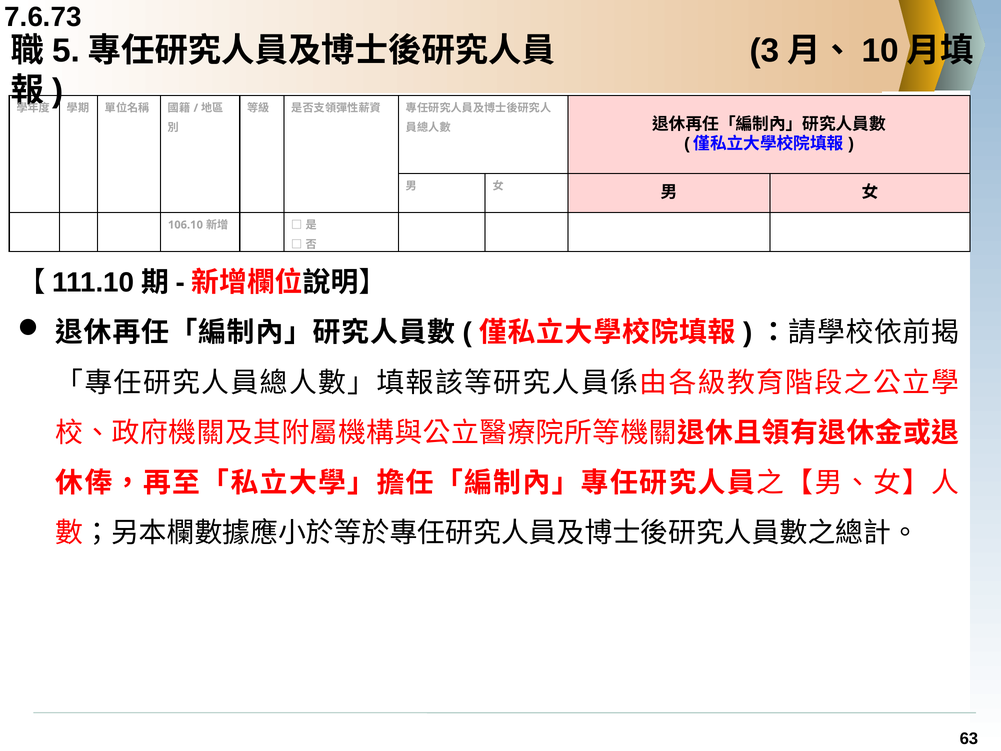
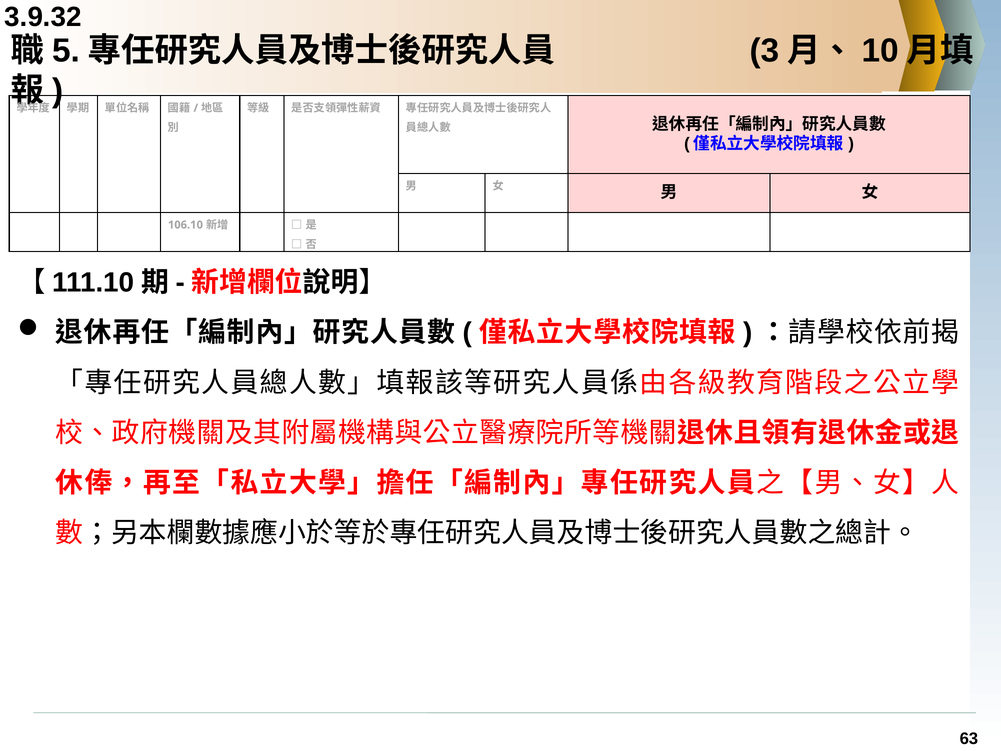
7.6.73: 7.6.73 -> 3.9.32 (43, 17)
